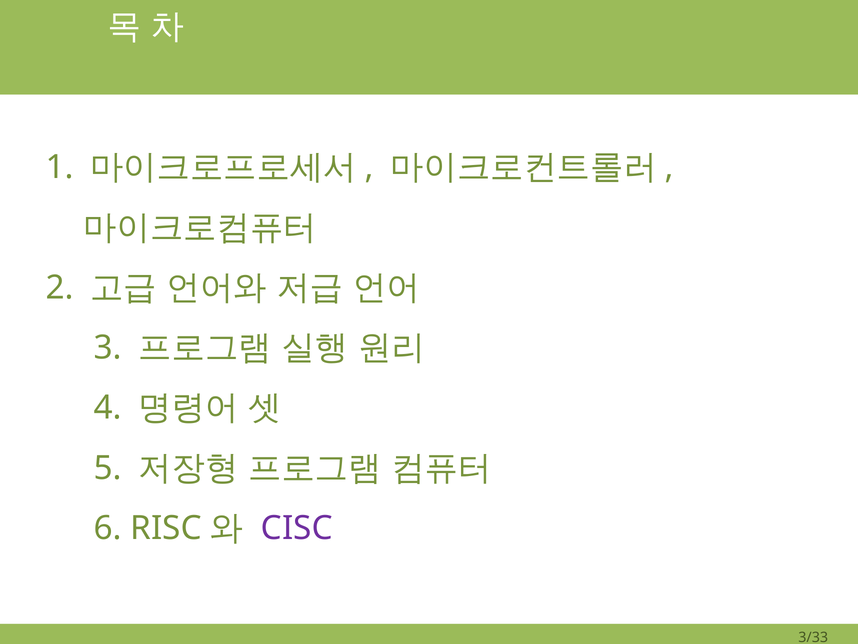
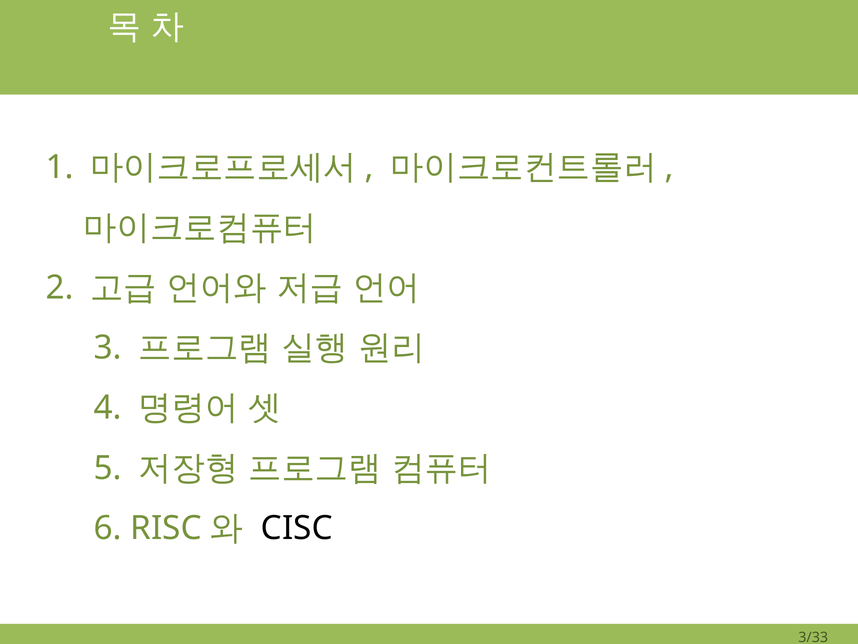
CISC colour: purple -> black (297, 528)
